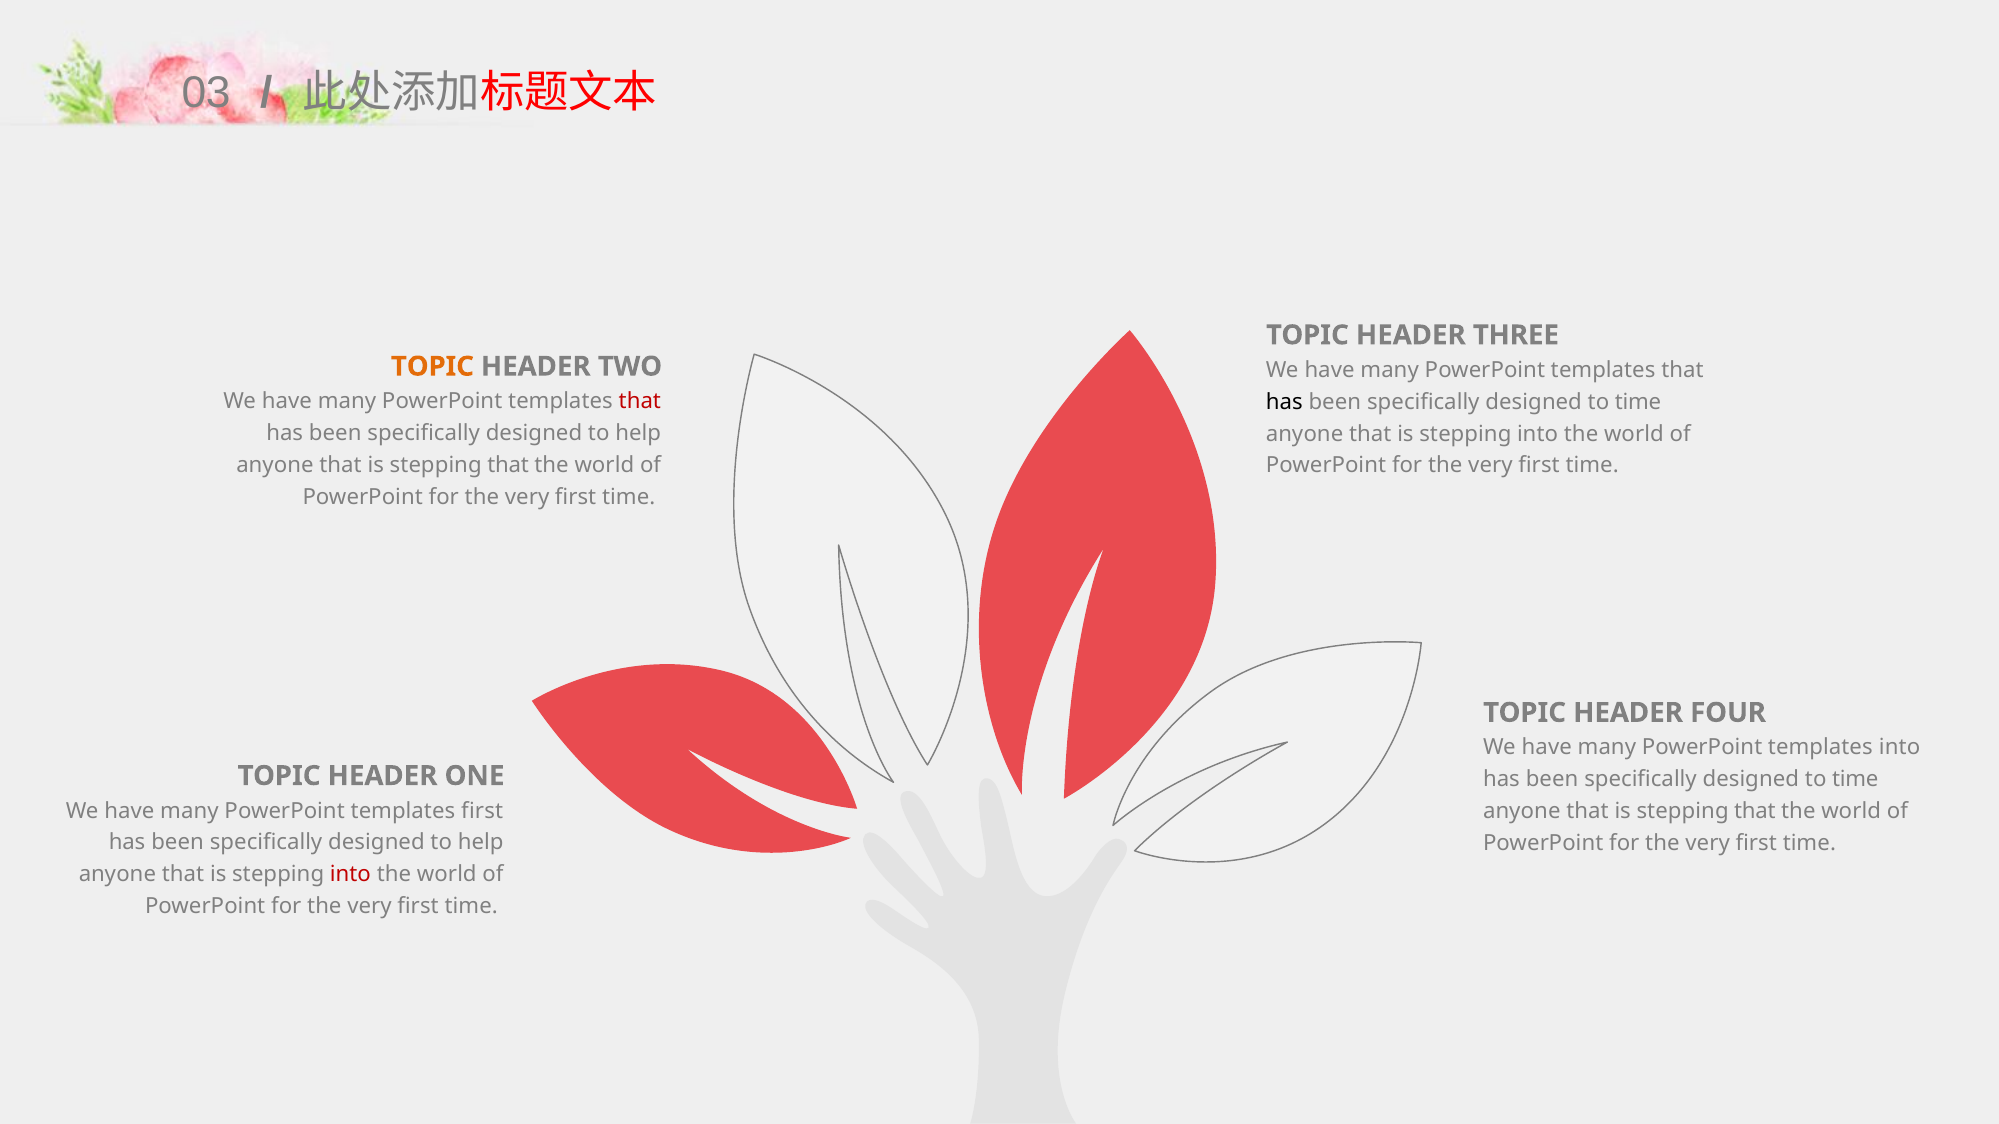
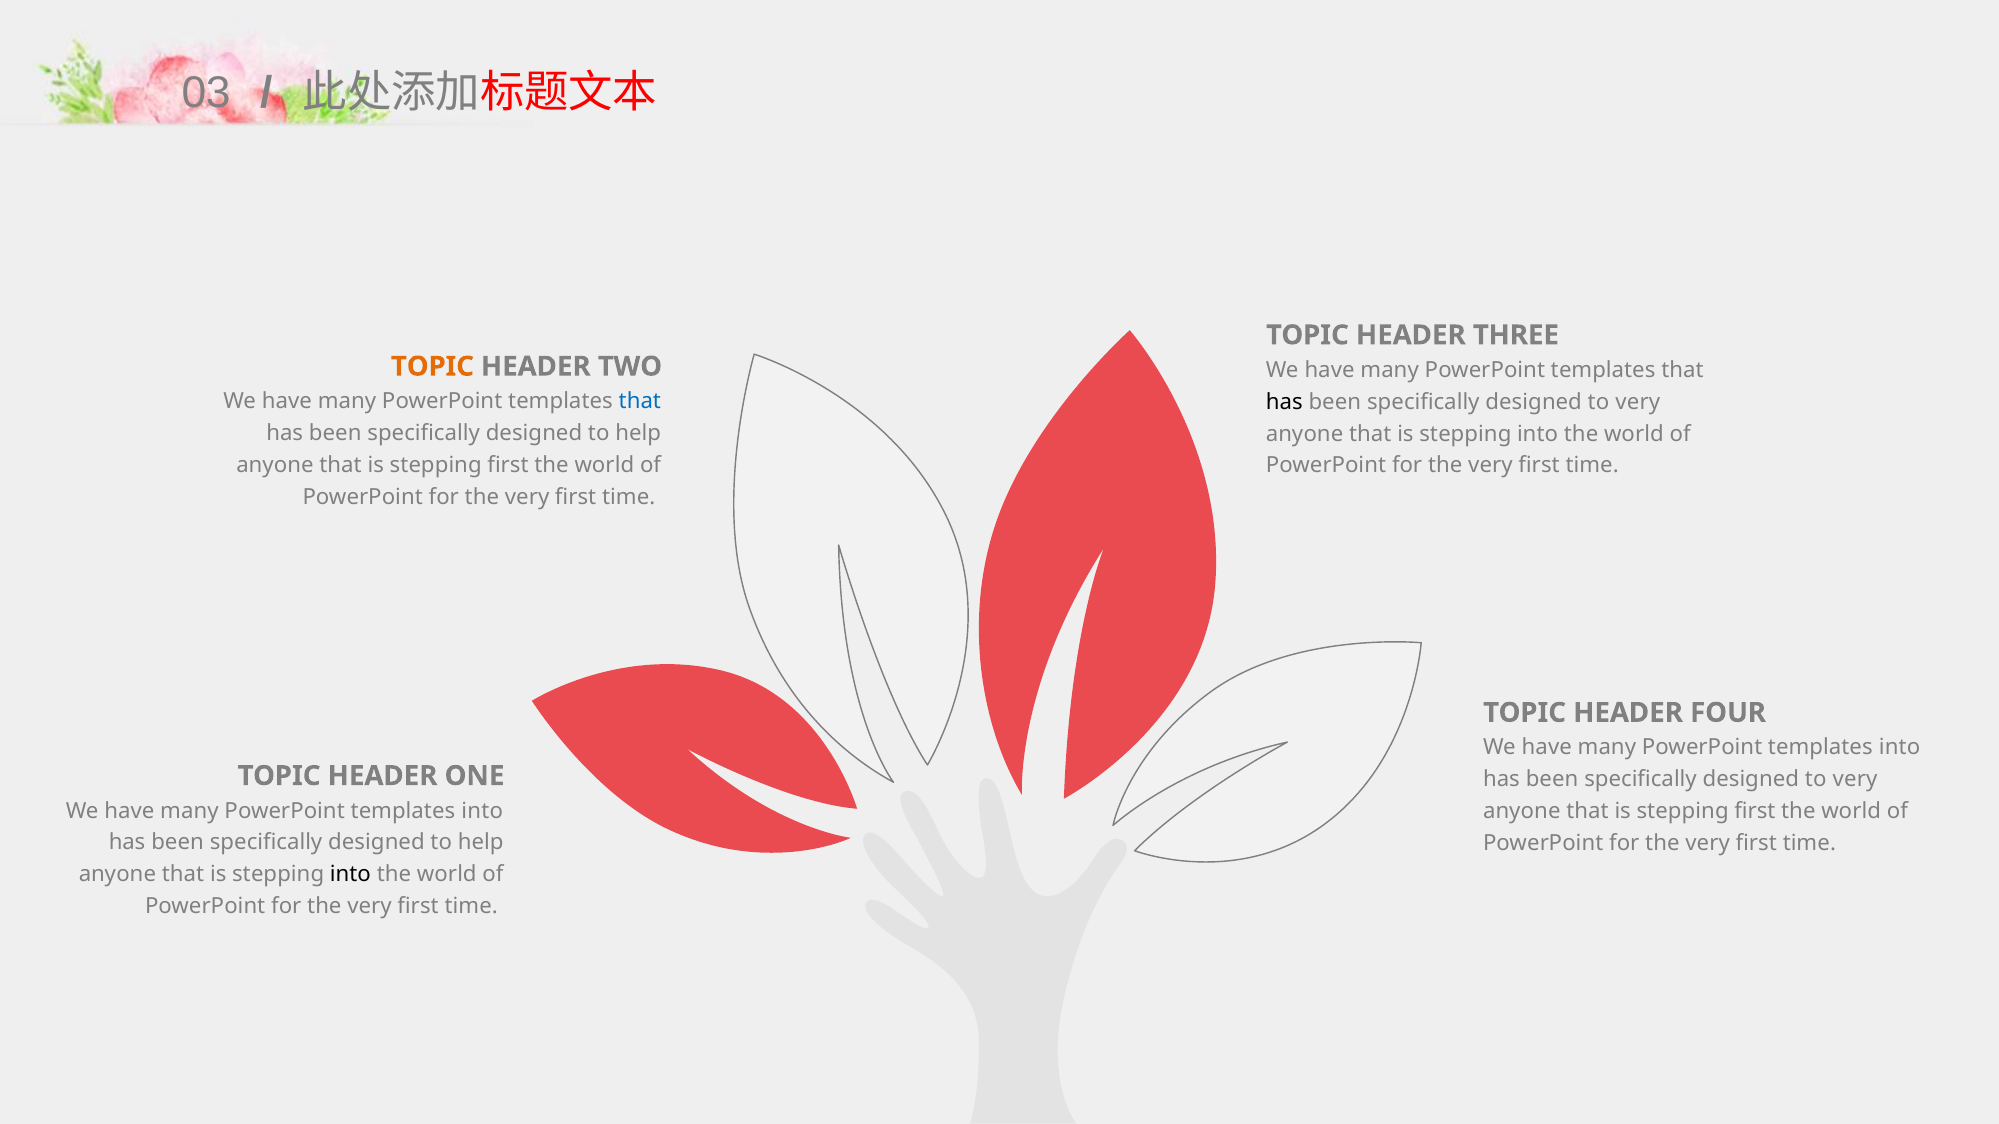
that colour: red -> blue (640, 402)
time: time -> very (1638, 402)
that: that -> first (508, 465)
time: time -> very (1855, 780)
first: first -> into (482, 811)
that: that -> first (1755, 812)
into colour: red -> black (350, 875)
